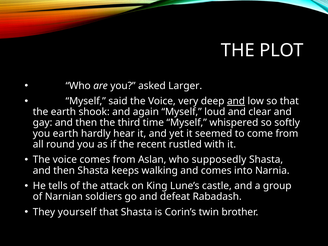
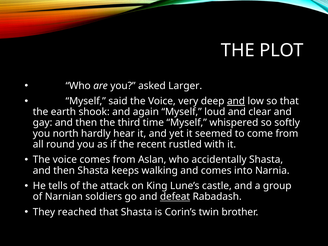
you earth: earth -> north (66, 133)
supposedly: supposedly -> accidentally (219, 160)
defeat underline: none -> present (175, 197)
yourself: yourself -> reached (77, 212)
